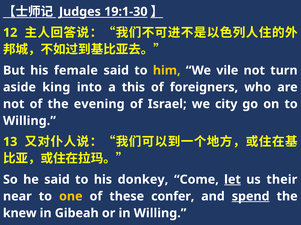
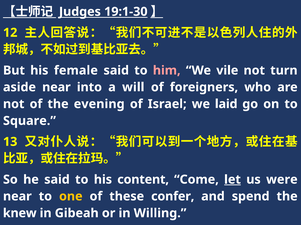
him colour: yellow -> pink (167, 71)
aside king: king -> near (56, 87)
this: this -> will (133, 87)
city: city -> laid (226, 104)
Willing: Willing -> Square (29, 121)
donkey: donkey -> content (143, 180)
their: their -> were (282, 180)
spend underline: present -> none (251, 197)
